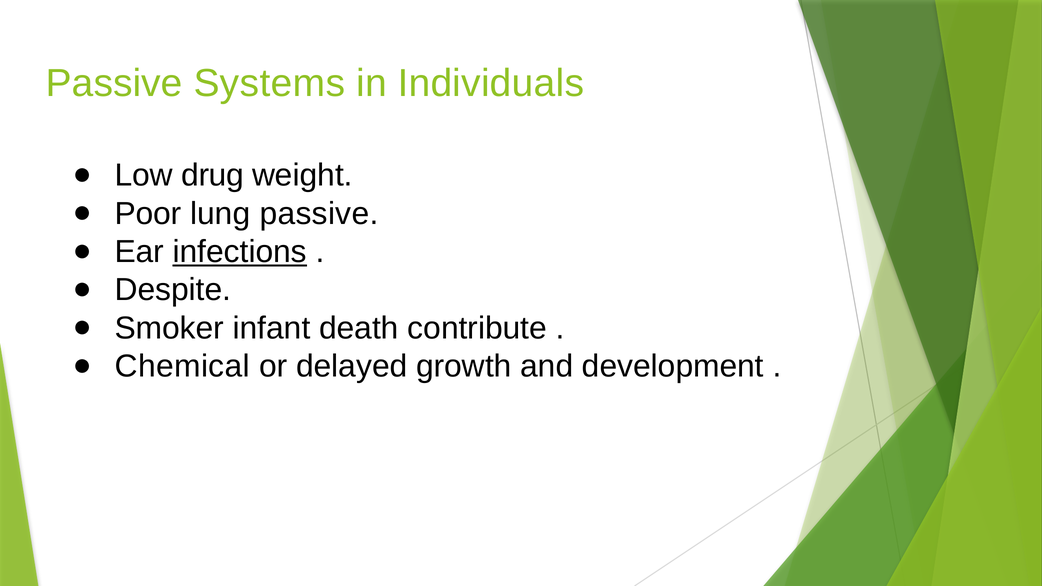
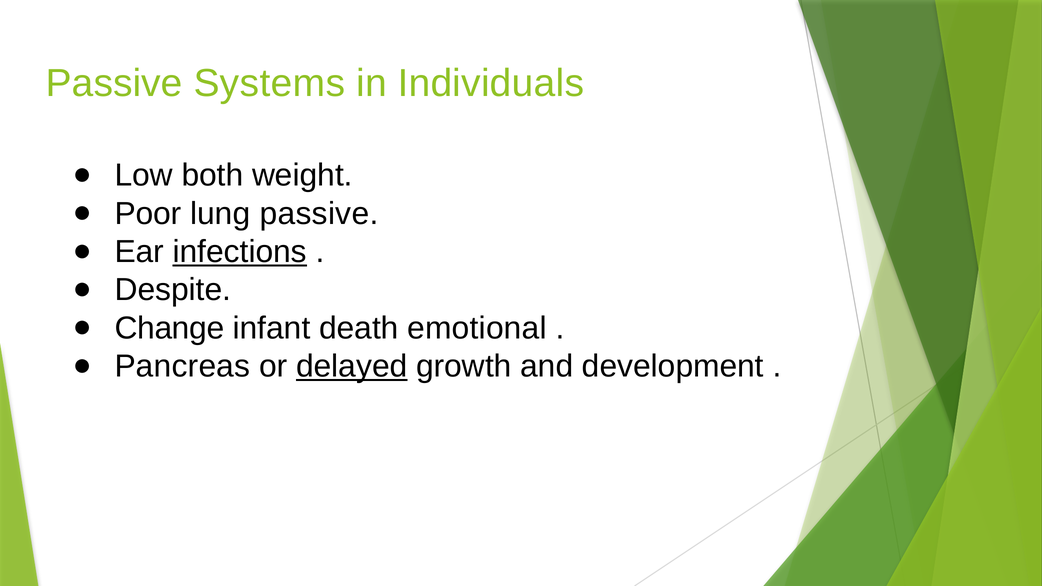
drug: drug -> both (212, 175)
Smoker: Smoker -> Change (169, 328)
contribute: contribute -> emotional (477, 328)
Chemical: Chemical -> Pancreas (182, 366)
delayed underline: none -> present (352, 366)
